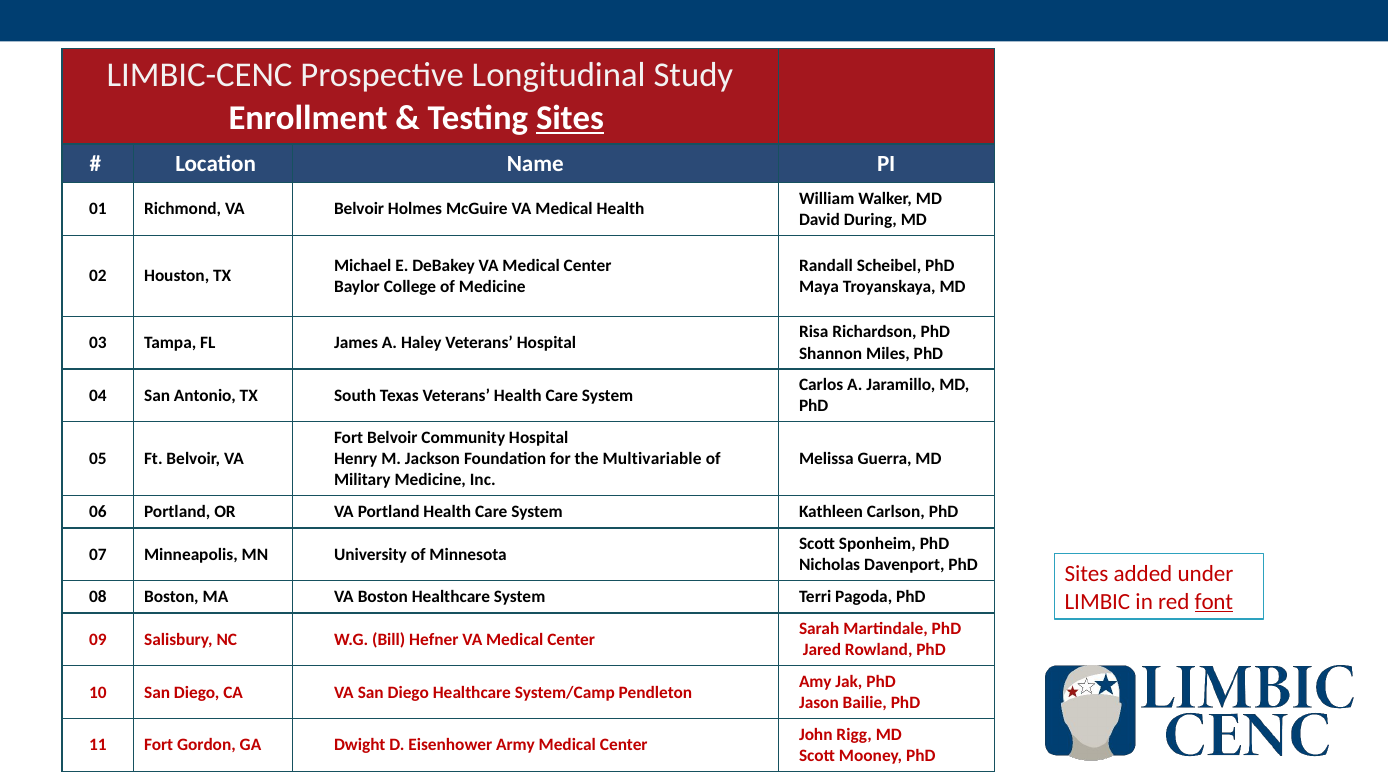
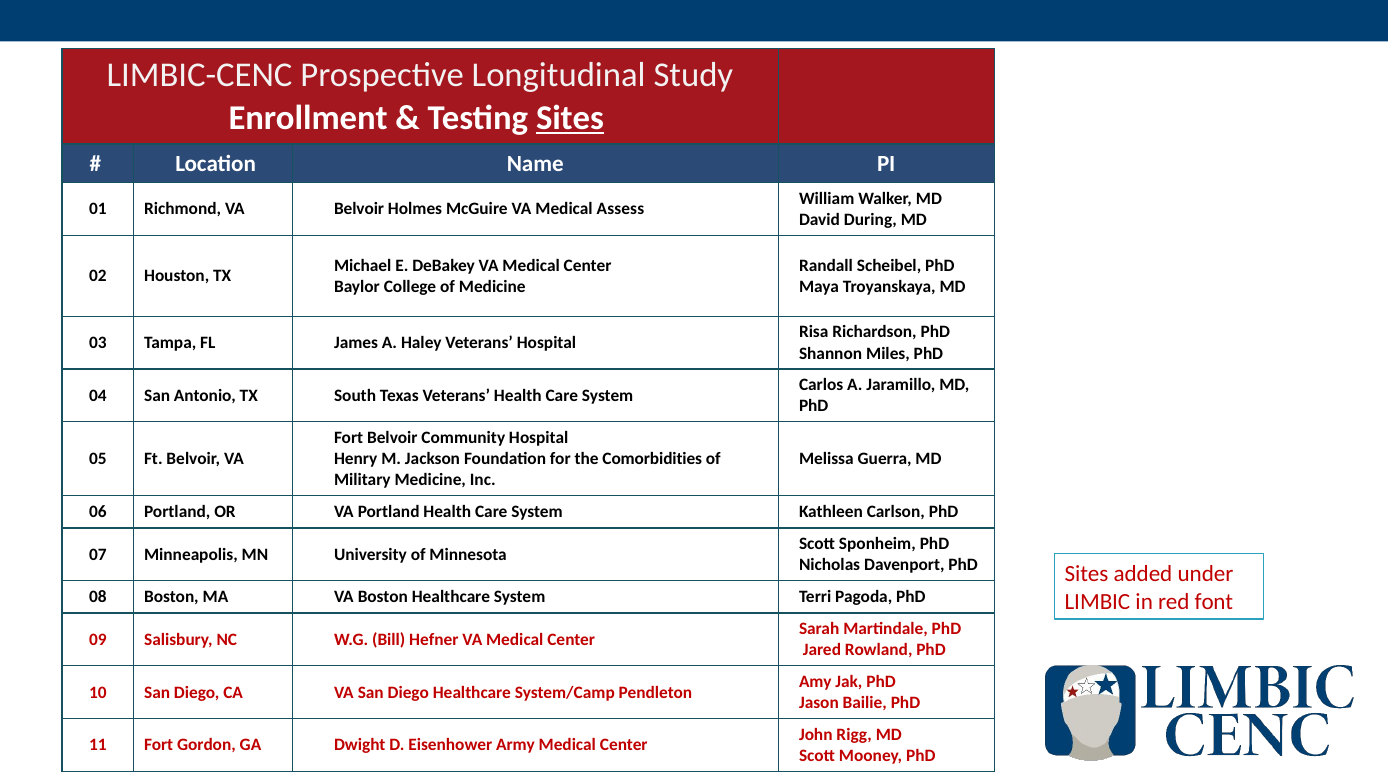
Medical Health: Health -> Assess (620, 209)
Multivariable: Multivariable -> Comorbidities (652, 459)
font underline: present -> none (1214, 602)
